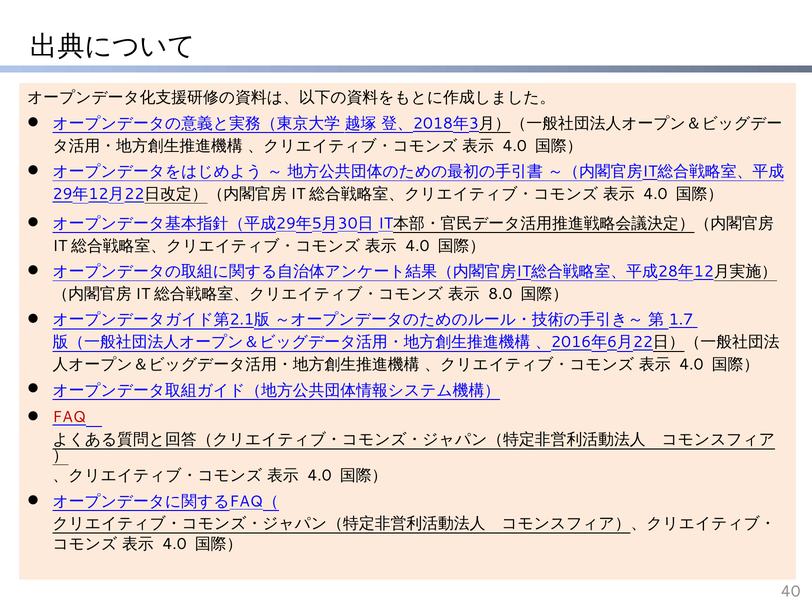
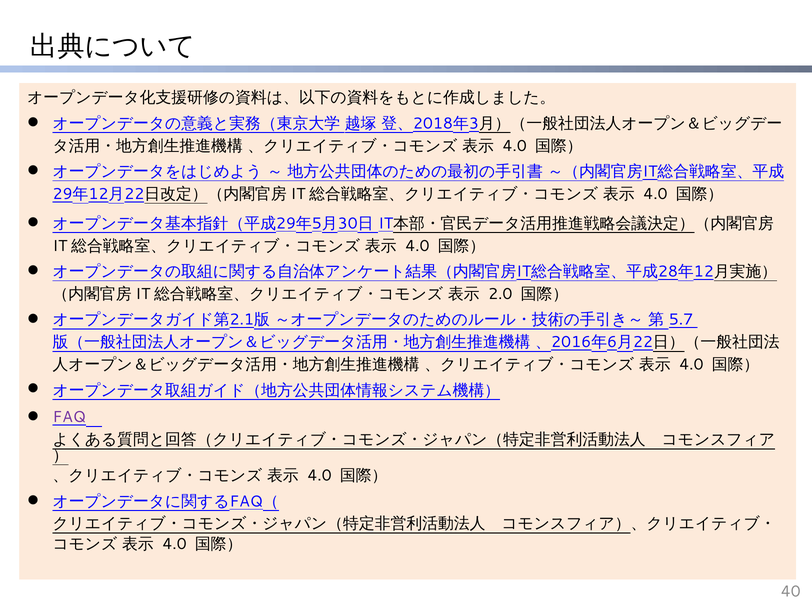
8.0: 8.0 -> 2.0 (500, 294)
1.7: 1.7 -> 5.7 (681, 320)
FAQ colour: red -> purple (69, 417)
